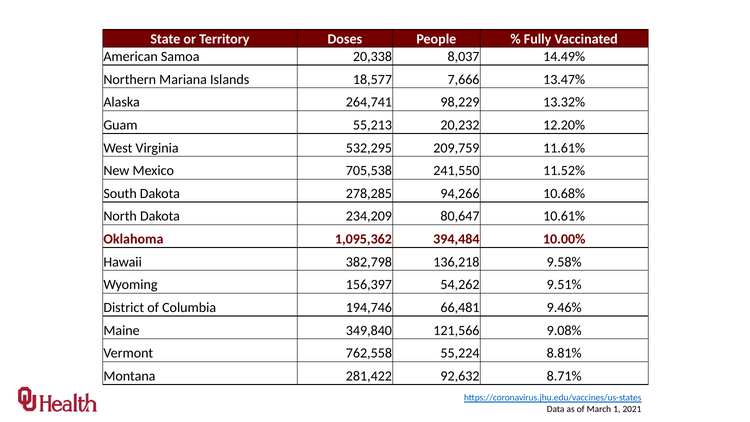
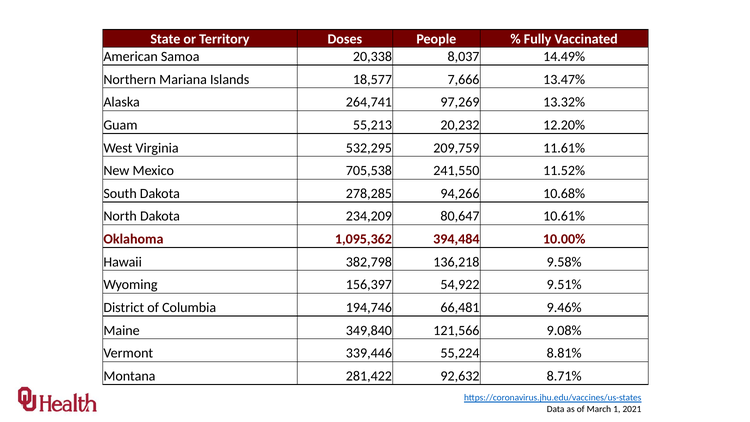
98,229: 98,229 -> 97,269 (460, 102)
54,262: 54,262 -> 54,922 (460, 285)
762,558: 762,558 -> 339,446 (369, 353)
